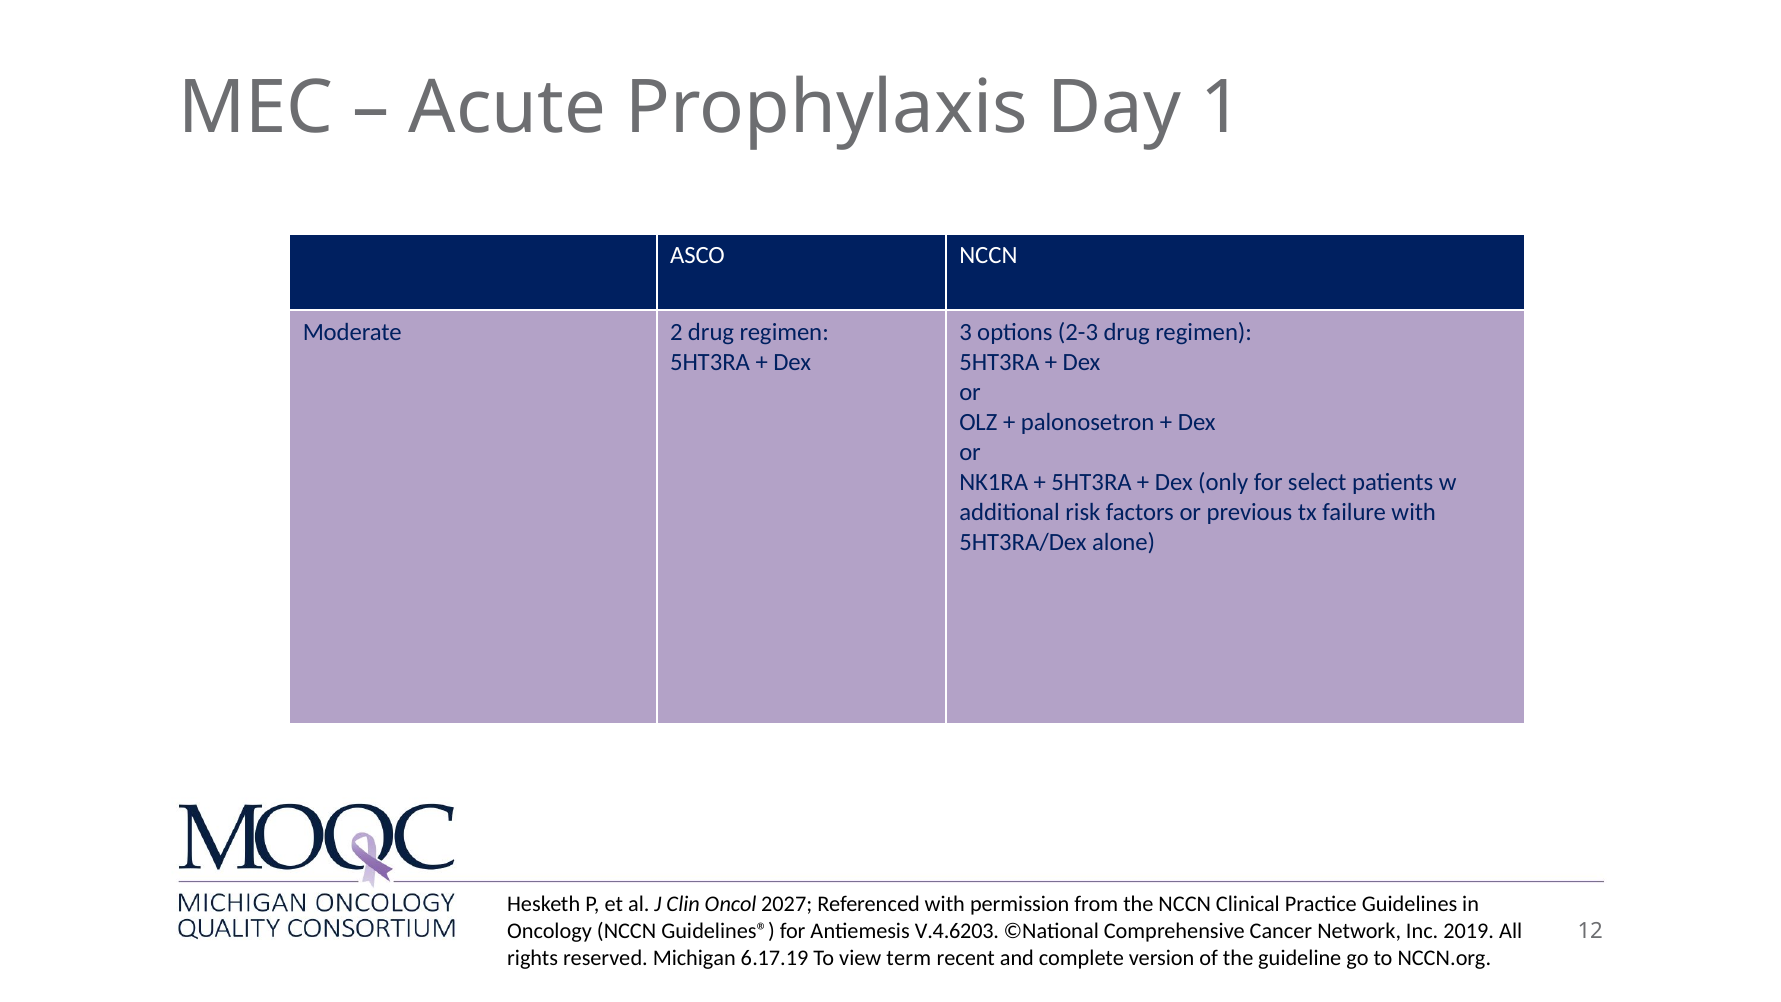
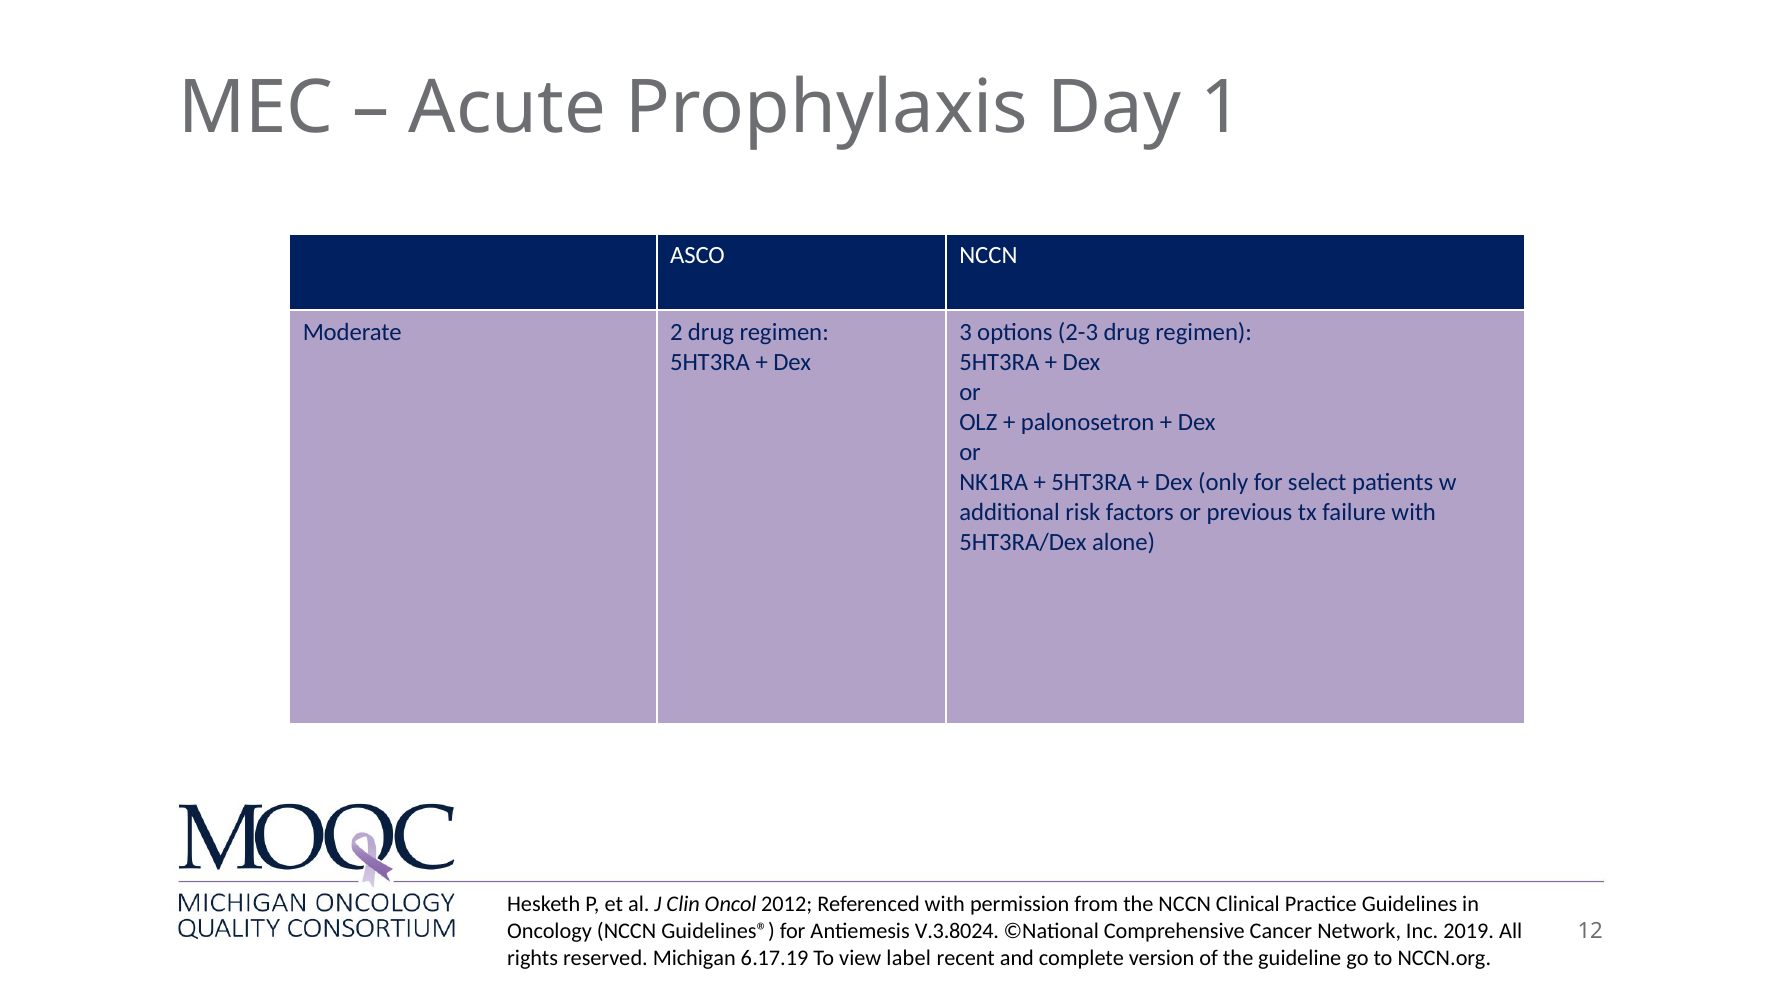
2027: 2027 -> 2012 (787, 904)
V.4.6203: V.4.6203 -> V.3.8024 (957, 931)
term: term -> label (909, 958)
